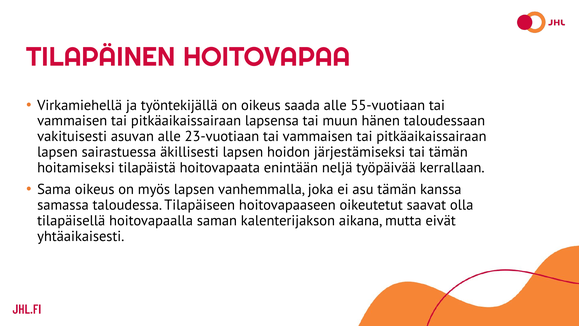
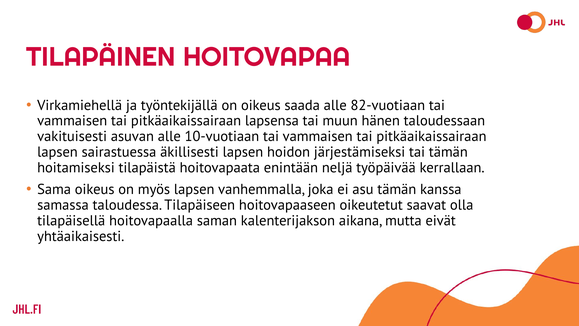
55-vuotiaan: 55-vuotiaan -> 82-vuotiaan (388, 105)
23-vuotiaan: 23-vuotiaan -> 10-vuotiaan (222, 136)
